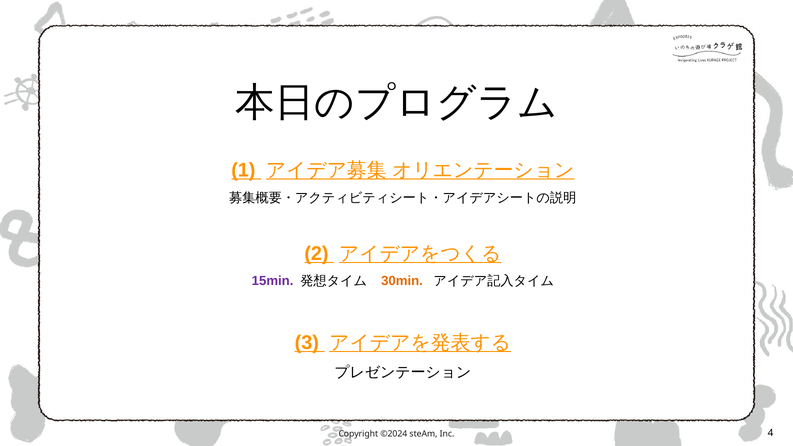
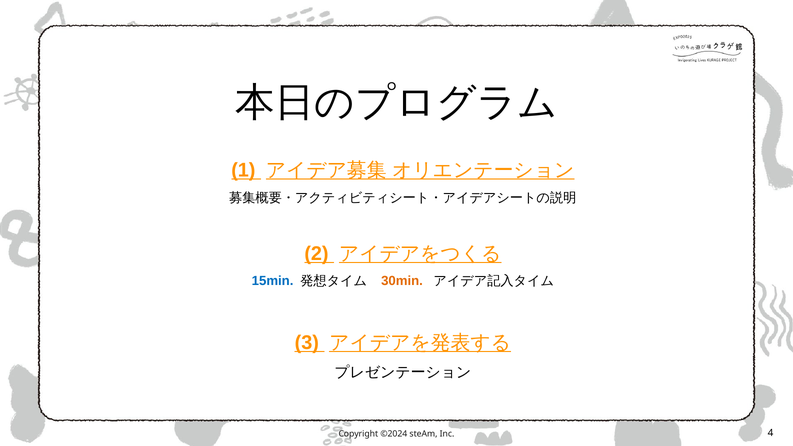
15min colour: purple -> blue (273, 281)
